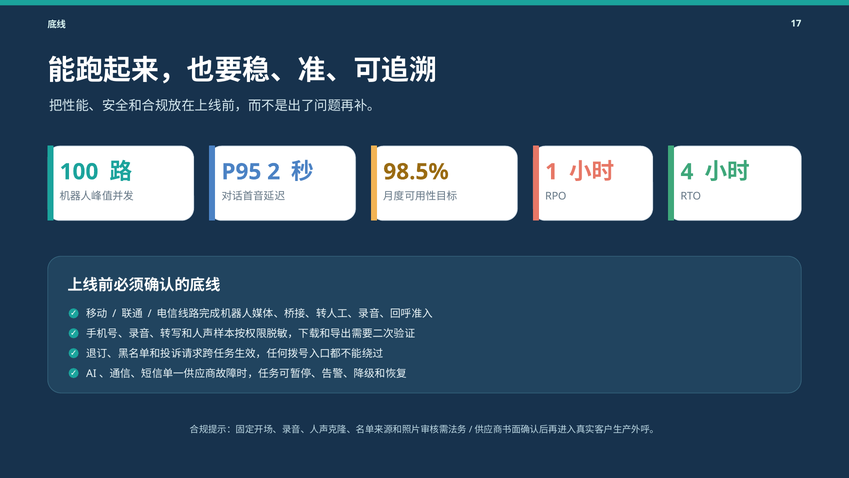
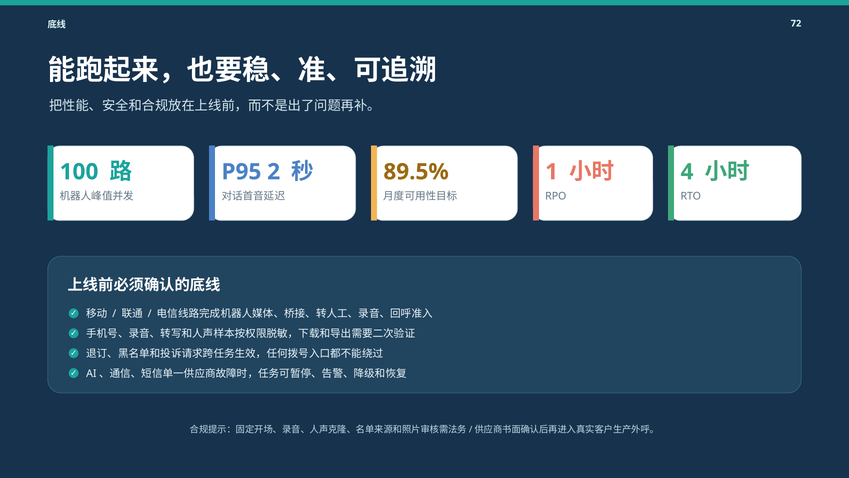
17: 17 -> 72 (796, 23)
98.5%: 98.5% -> 89.5% (416, 172)
